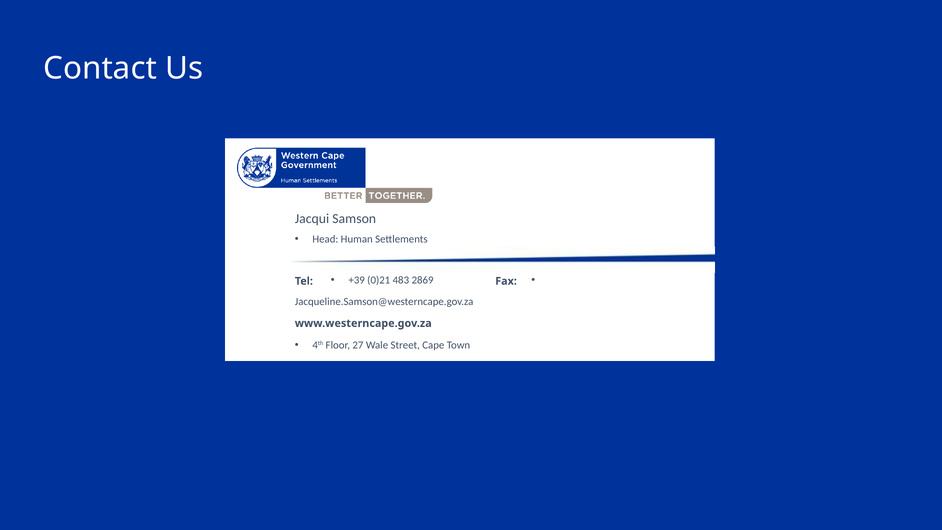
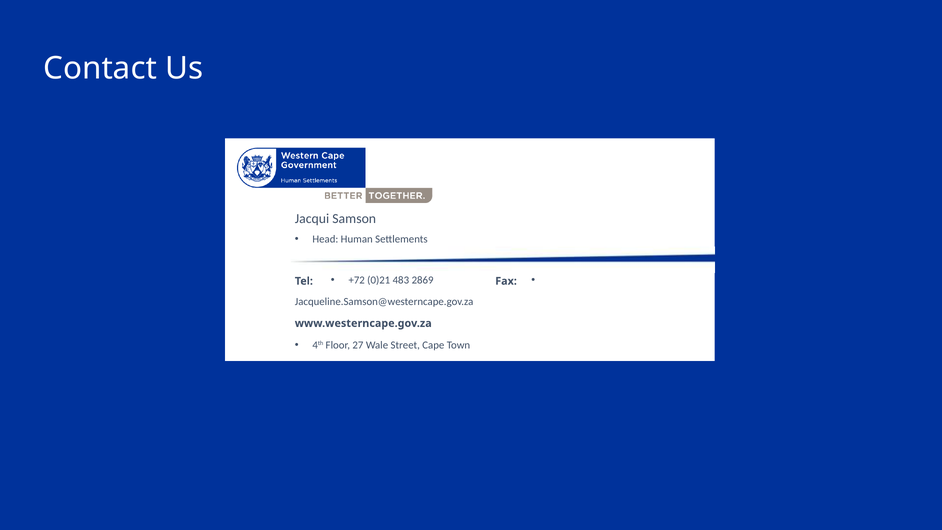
+39: +39 -> +72 (357, 280)
